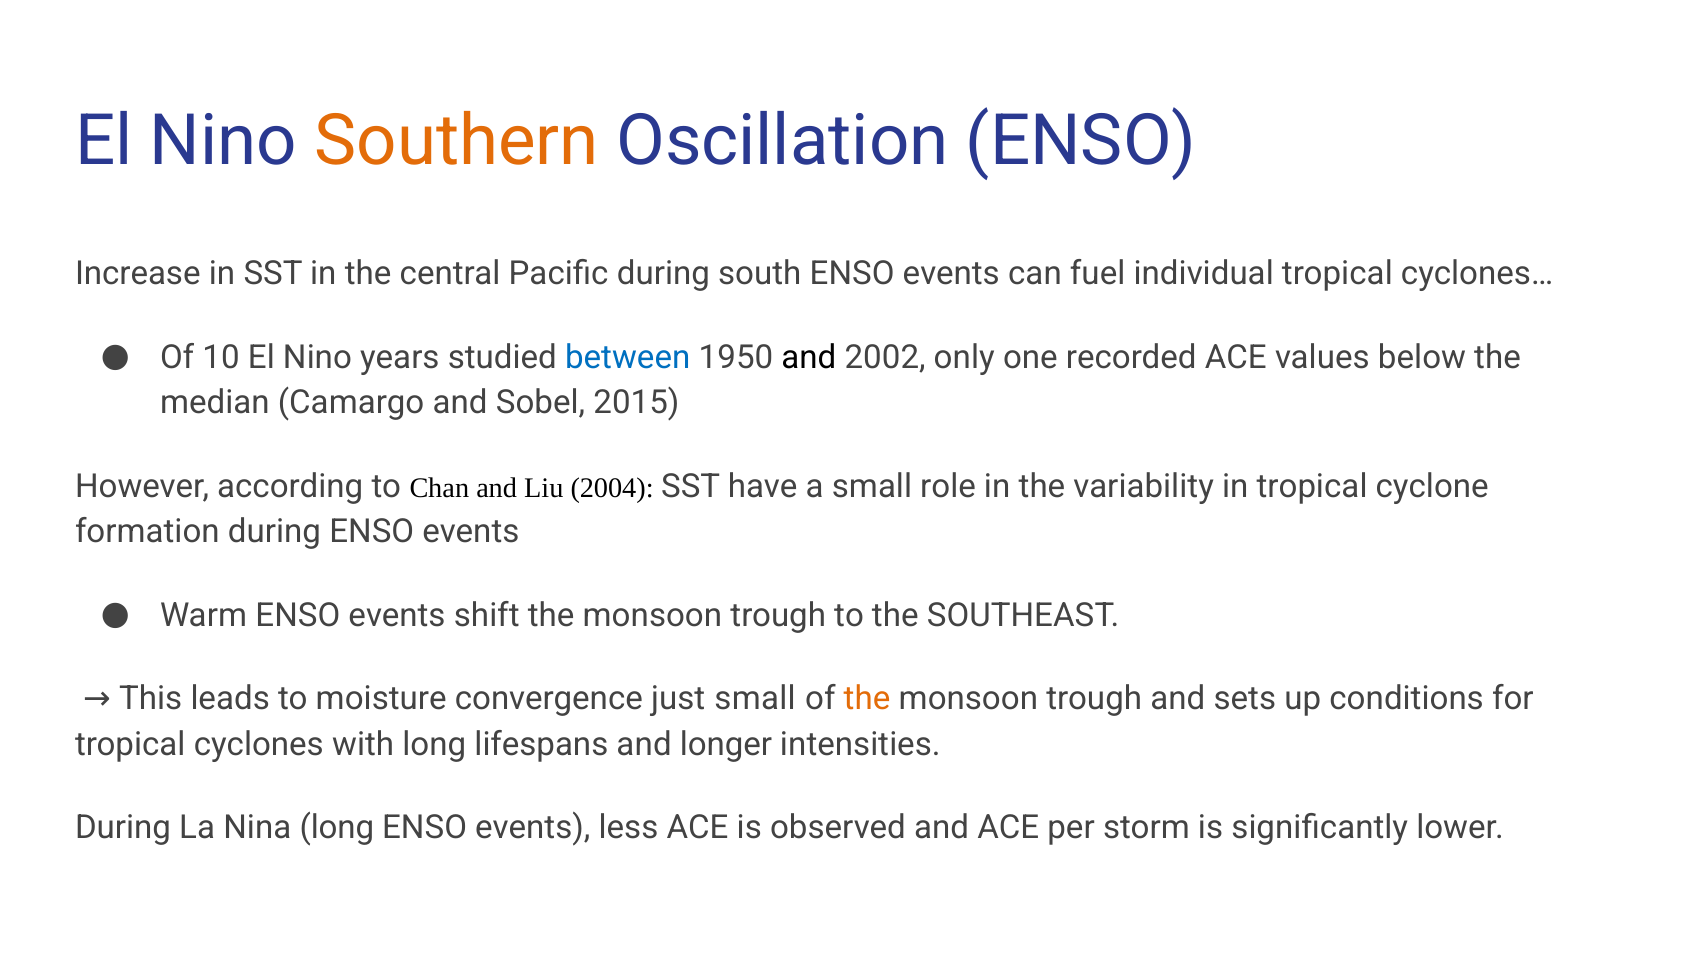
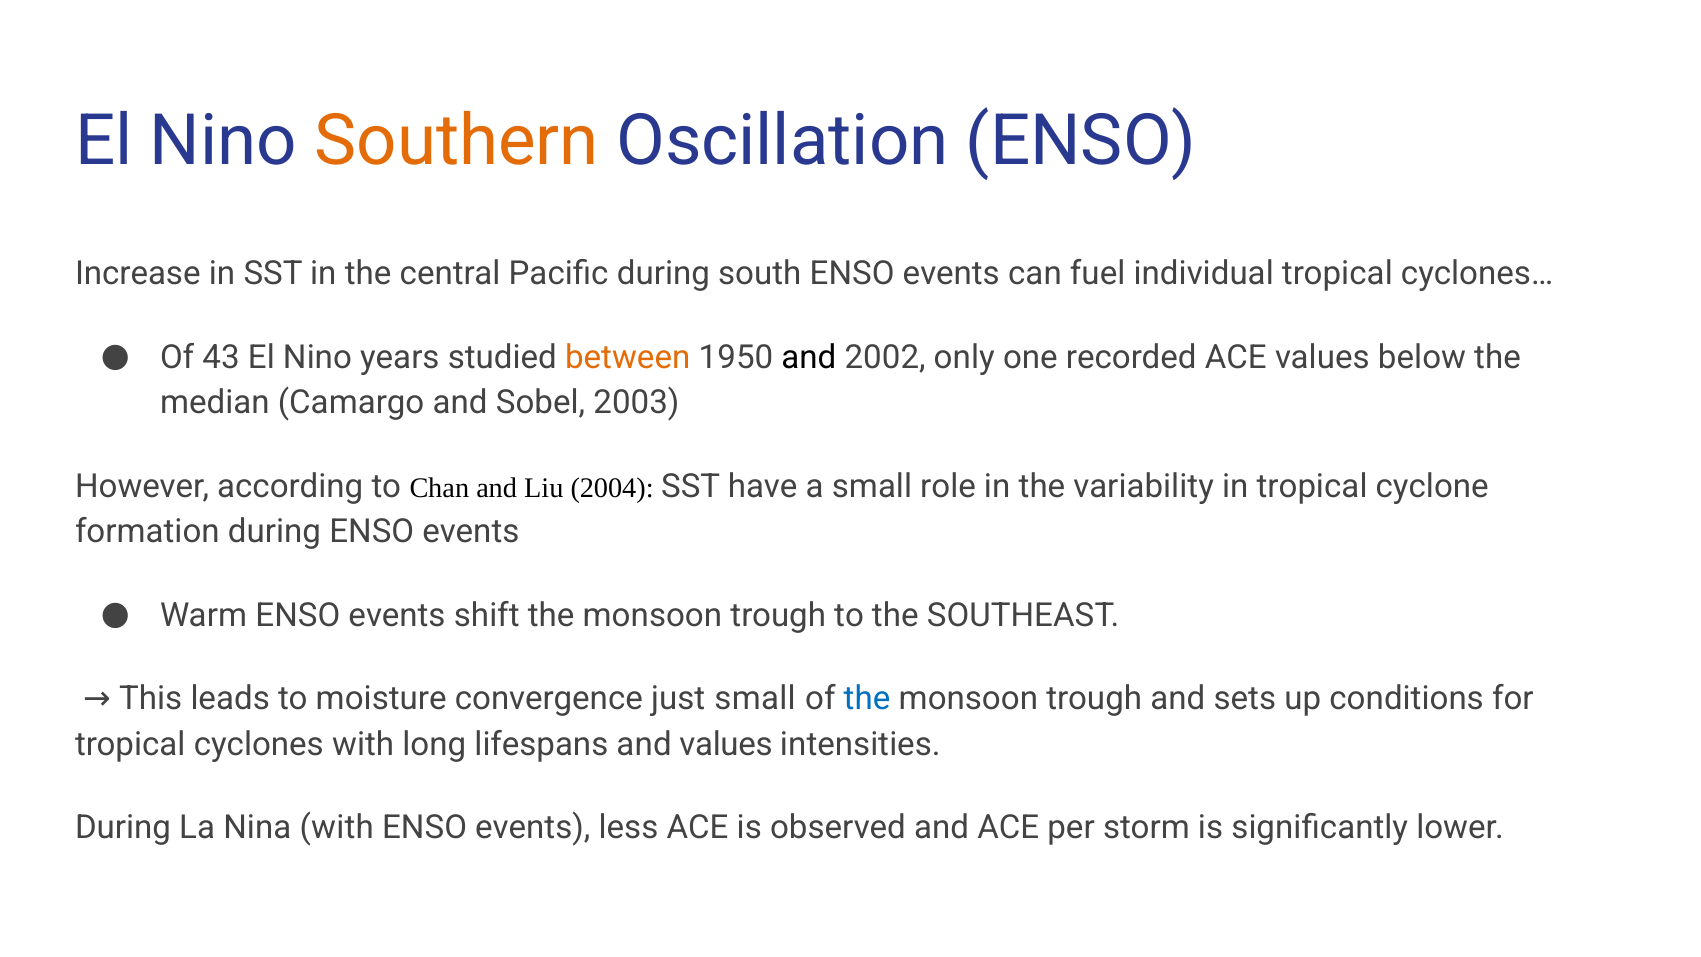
10: 10 -> 43 (221, 357)
between colour: blue -> orange (628, 357)
2015: 2015 -> 2003 (636, 403)
the colour: orange -> blue (867, 699)
and longer: longer -> values (726, 744)
Nina long: long -> with (337, 828)
